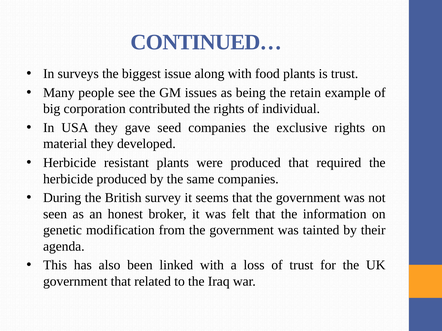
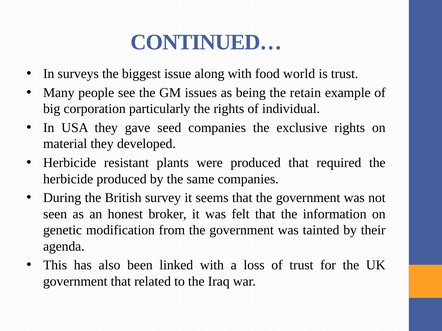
food plants: plants -> world (299, 74)
contributed: contributed -> particularly (160, 109)
